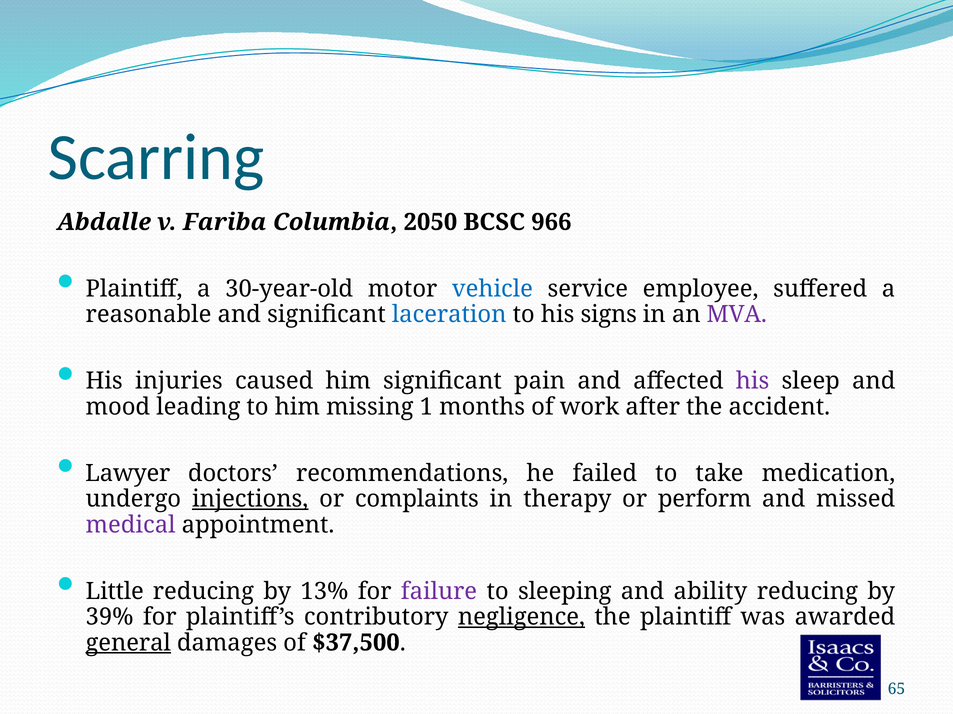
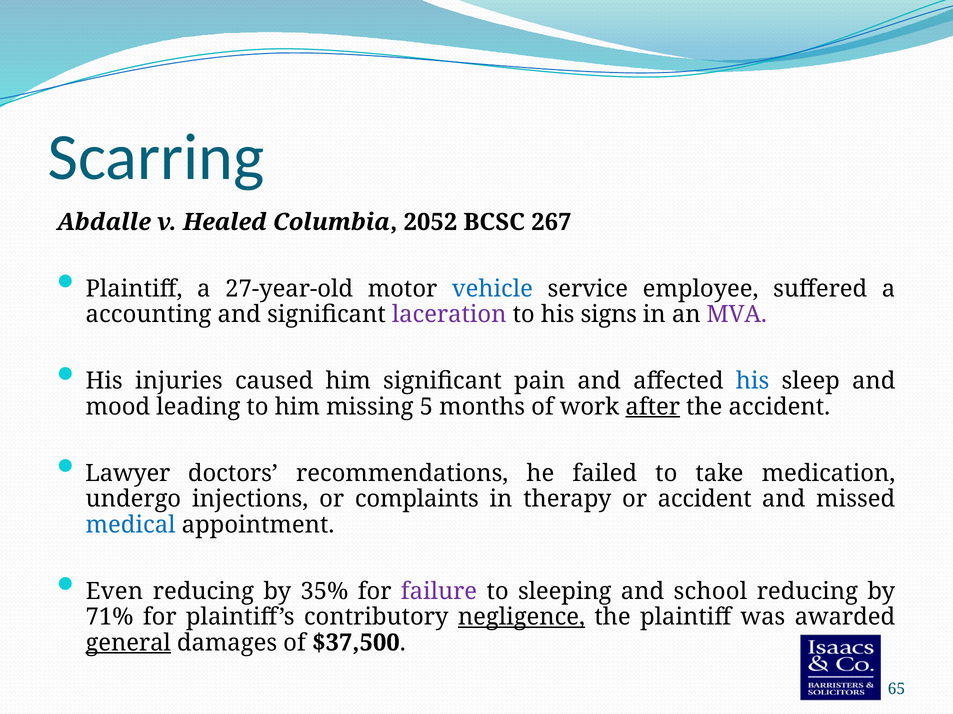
Fariba: Fariba -> Healed (225, 222)
2050: 2050 -> 2052 (430, 222)
966: 966 -> 267 (551, 222)
30-year-old: 30-year-old -> 27-year-old (289, 289)
reasonable: reasonable -> accounting (149, 315)
laceration colour: blue -> purple (449, 315)
his colour: purple -> blue (753, 381)
1: 1 -> 5 (426, 407)
after underline: none -> present (653, 407)
injections underline: present -> none (250, 499)
or perform: perform -> accident (705, 499)
medical colour: purple -> blue (131, 525)
Little: Little -> Even (114, 592)
13%: 13% -> 35% (324, 592)
ability: ability -> school (710, 592)
39%: 39% -> 71% (110, 618)
